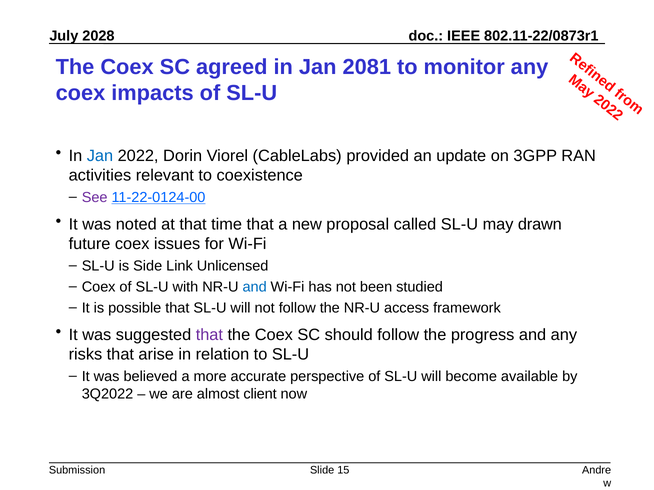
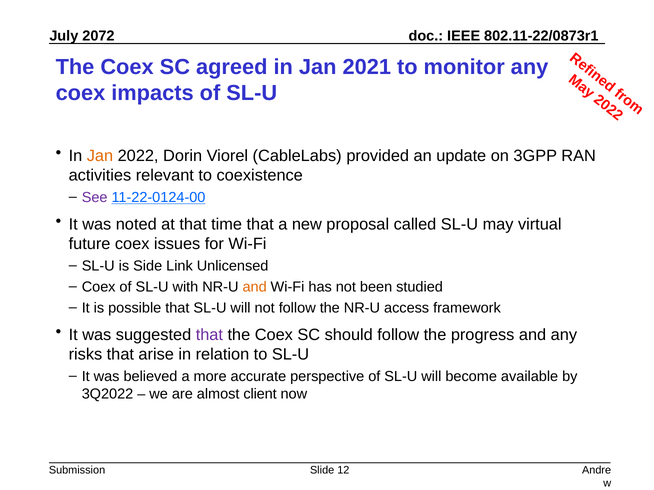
2028: 2028 -> 2072 (98, 36)
2081: 2081 -> 2021 (367, 67)
Jan colour: blue -> orange (100, 156)
drawn: drawn -> virtual (540, 224)
and colour: blue -> orange (255, 287)
15: 15 -> 12 (343, 470)
